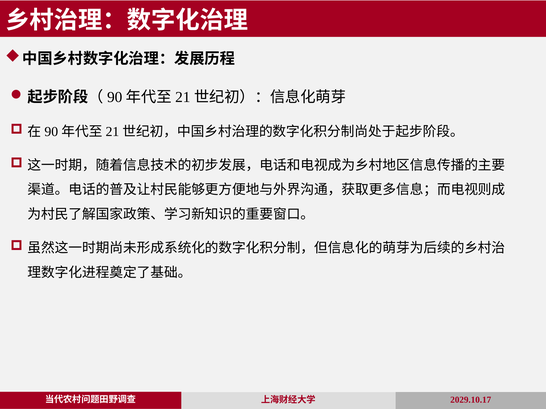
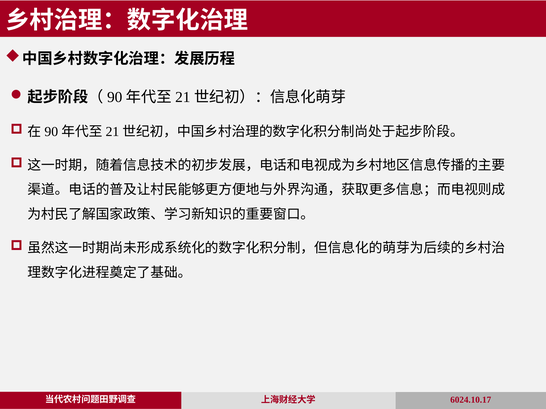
2029.10.17: 2029.10.17 -> 6024.10.17 (471, 400)
